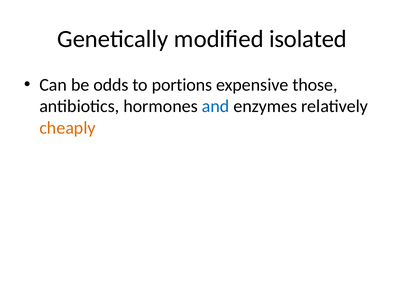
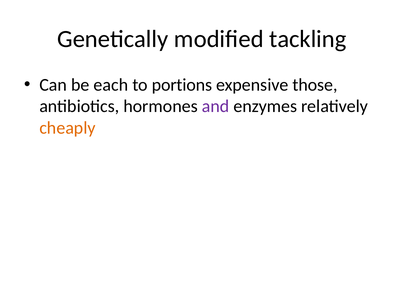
isolated: isolated -> tackling (308, 39)
odds: odds -> each (111, 85)
and colour: blue -> purple (216, 106)
